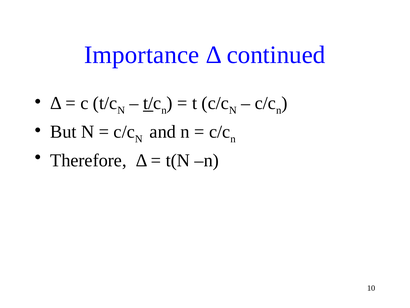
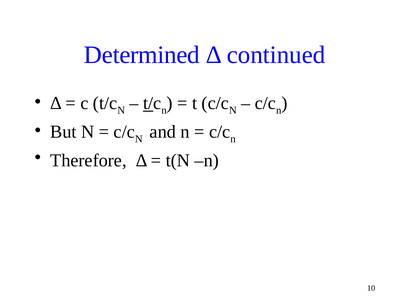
Importance: Importance -> Determined (142, 55)
